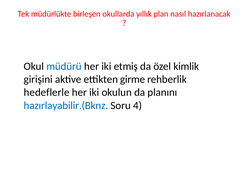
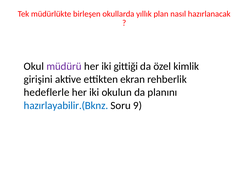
müdürü colour: blue -> purple (64, 66)
etmiş: etmiş -> gittiği (126, 66)
girme: girme -> ekran (133, 79)
4: 4 -> 9 (138, 105)
